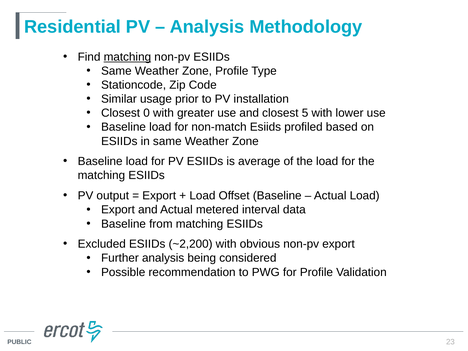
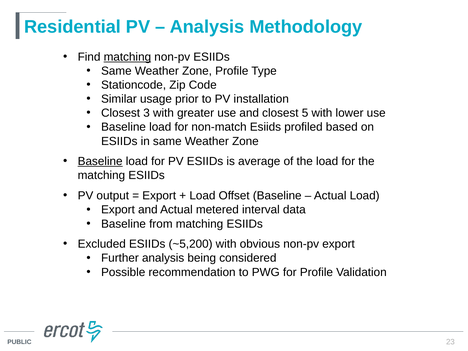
0: 0 -> 3 (147, 113)
Baseline underline: none -> present (100, 161)
~2,200: ~2,200 -> ~5,200 (191, 244)
